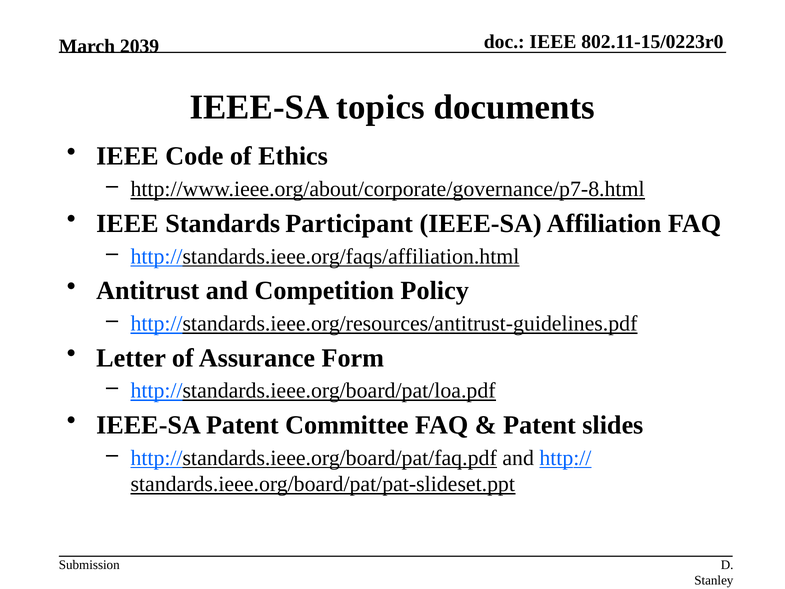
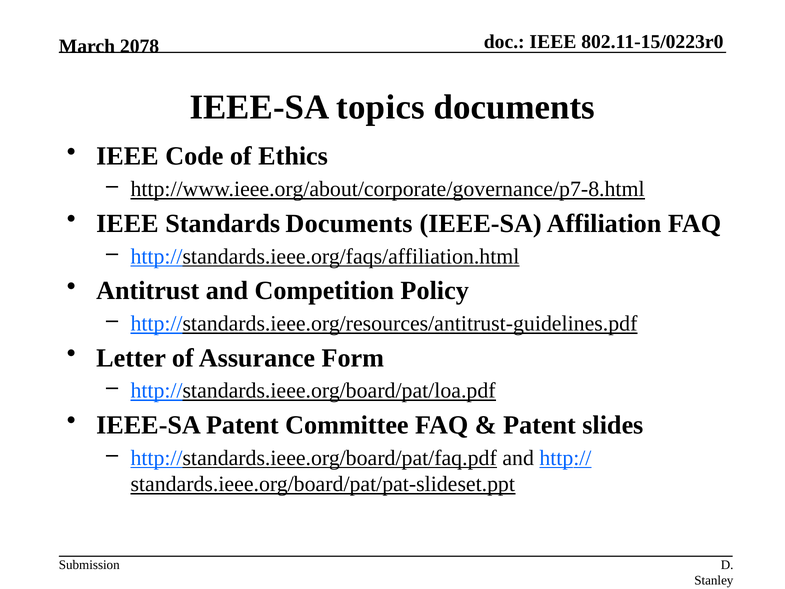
2039: 2039 -> 2078 (140, 46)
Standards Participant: Participant -> Documents (349, 223)
